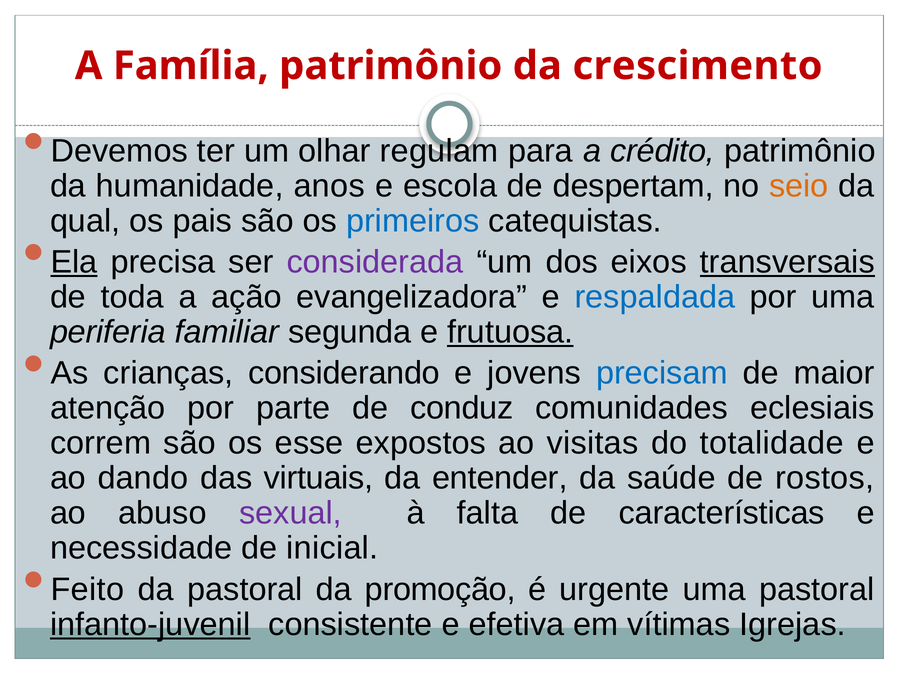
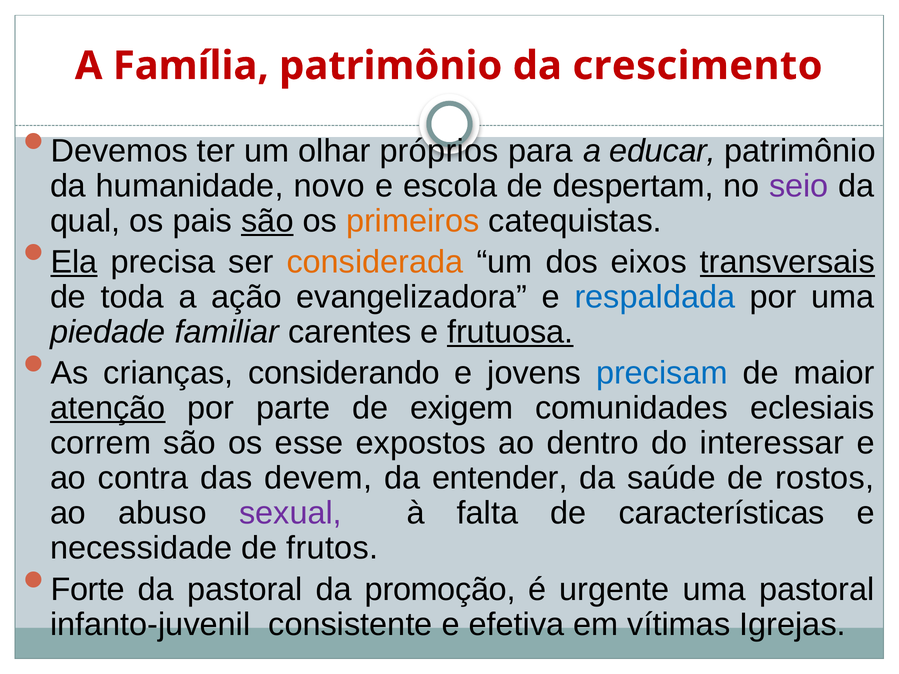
regulam: regulam -> próprios (439, 151)
crédito: crédito -> educar (663, 151)
anos: anos -> novo (329, 186)
seio colour: orange -> purple (799, 186)
são underline: none -> present (267, 221)
primeiros colour: blue -> orange (413, 221)
considerada colour: purple -> orange (375, 262)
periferia: periferia -> piedade (108, 332)
segunda: segunda -> carentes (350, 332)
atenção underline: none -> present (108, 408)
conduz: conduz -> exigem (462, 408)
visitas: visitas -> dentro (593, 443)
totalidade: totalidade -> interessar (772, 443)
dando: dando -> contra (143, 478)
virtuais: virtuais -> devem (318, 478)
inicial: inicial -> frutos (332, 548)
Feito: Feito -> Forte (88, 590)
infanto-juvenil underline: present -> none (150, 625)
